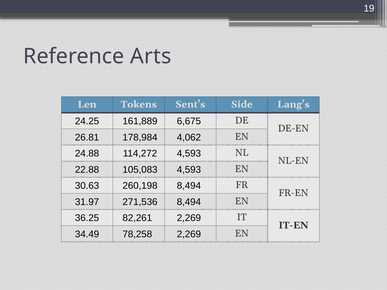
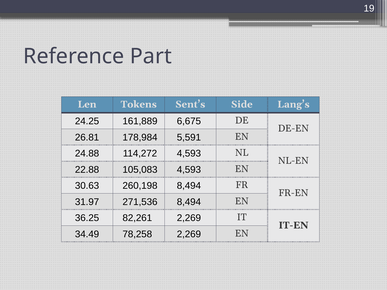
Arts: Arts -> Part (151, 56)
4,062: 4,062 -> 5,591 (189, 137)
